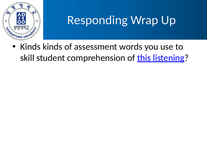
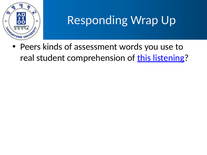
Kinds: Kinds -> Peers (30, 47)
skill: skill -> real (27, 58)
